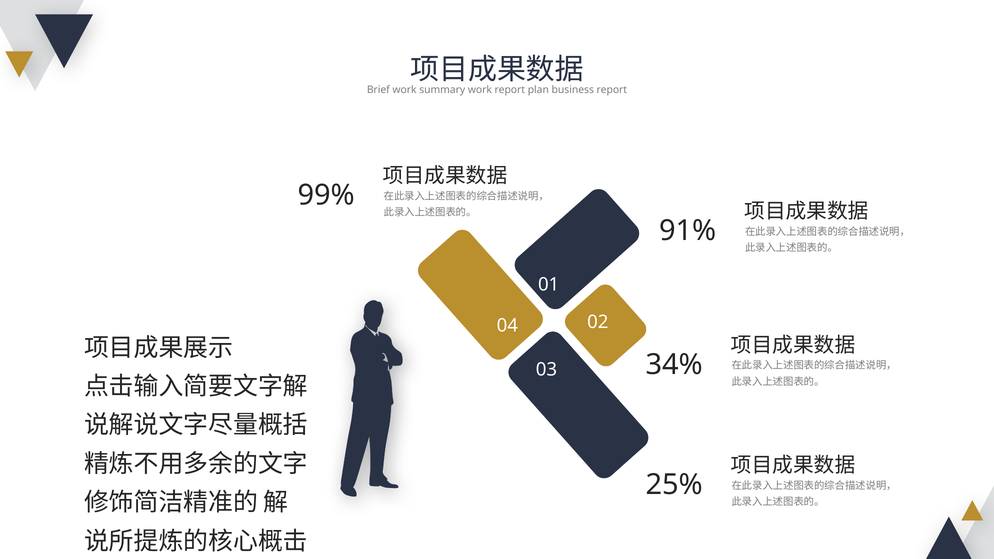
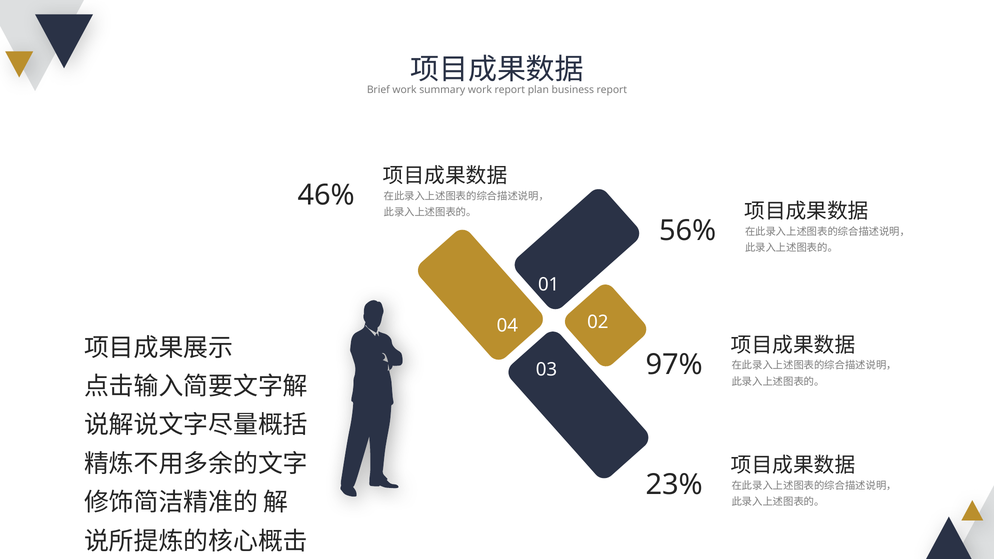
99%: 99% -> 46% (326, 195)
91%: 91% -> 56% (688, 231)
34%: 34% -> 97% (674, 365)
25%: 25% -> 23% (674, 485)
